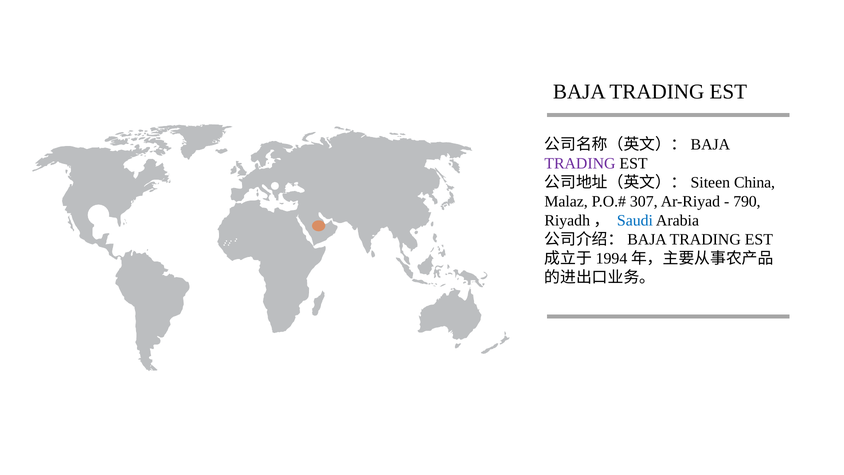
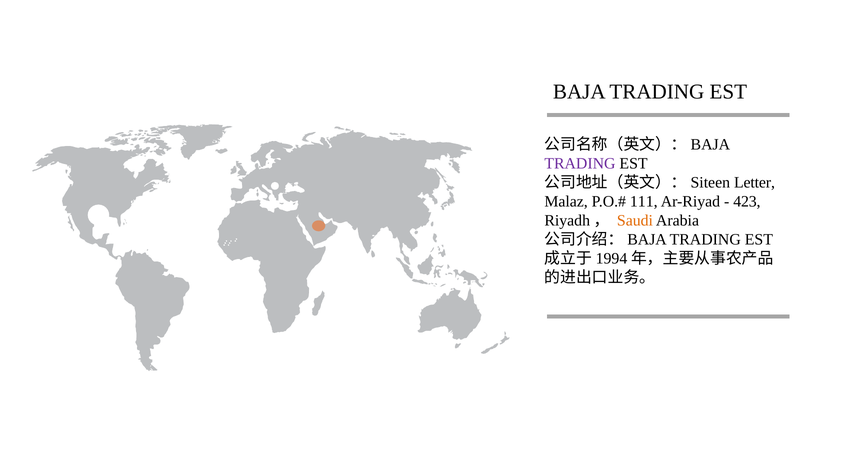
China: China -> Letter (755, 182)
307: 307 -> 111 (644, 201)
790: 790 -> 423 (747, 201)
Saudi colour: blue -> orange (635, 220)
